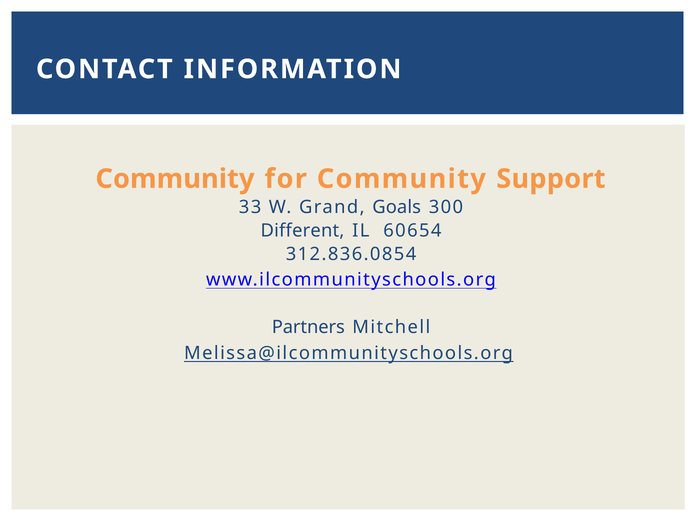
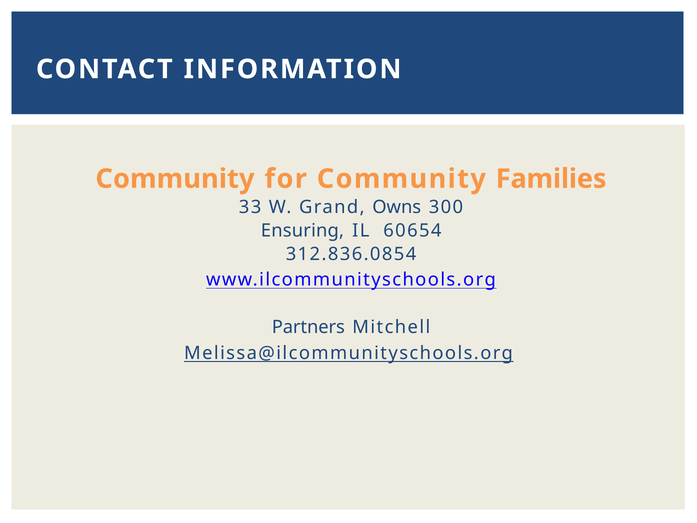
Support: Support -> Families (551, 179)
Goals: Goals -> Owns (397, 207)
Different: Different -> Ensuring (302, 231)
